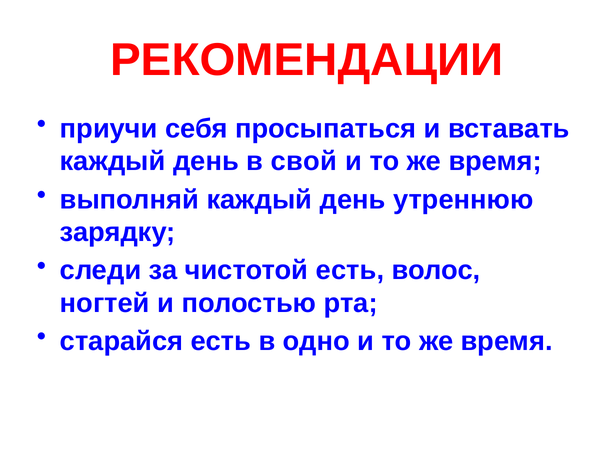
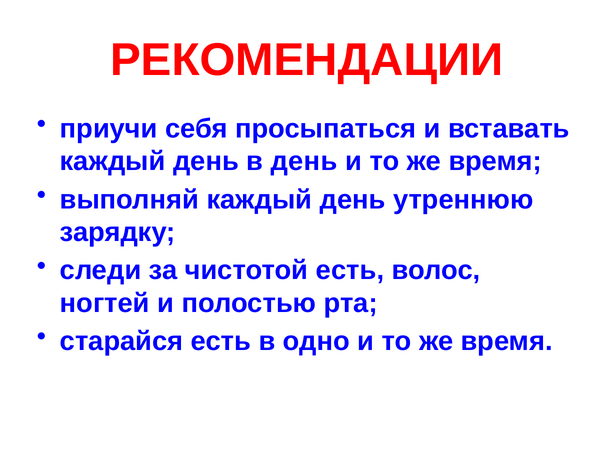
в свой: свой -> день (304, 162)
